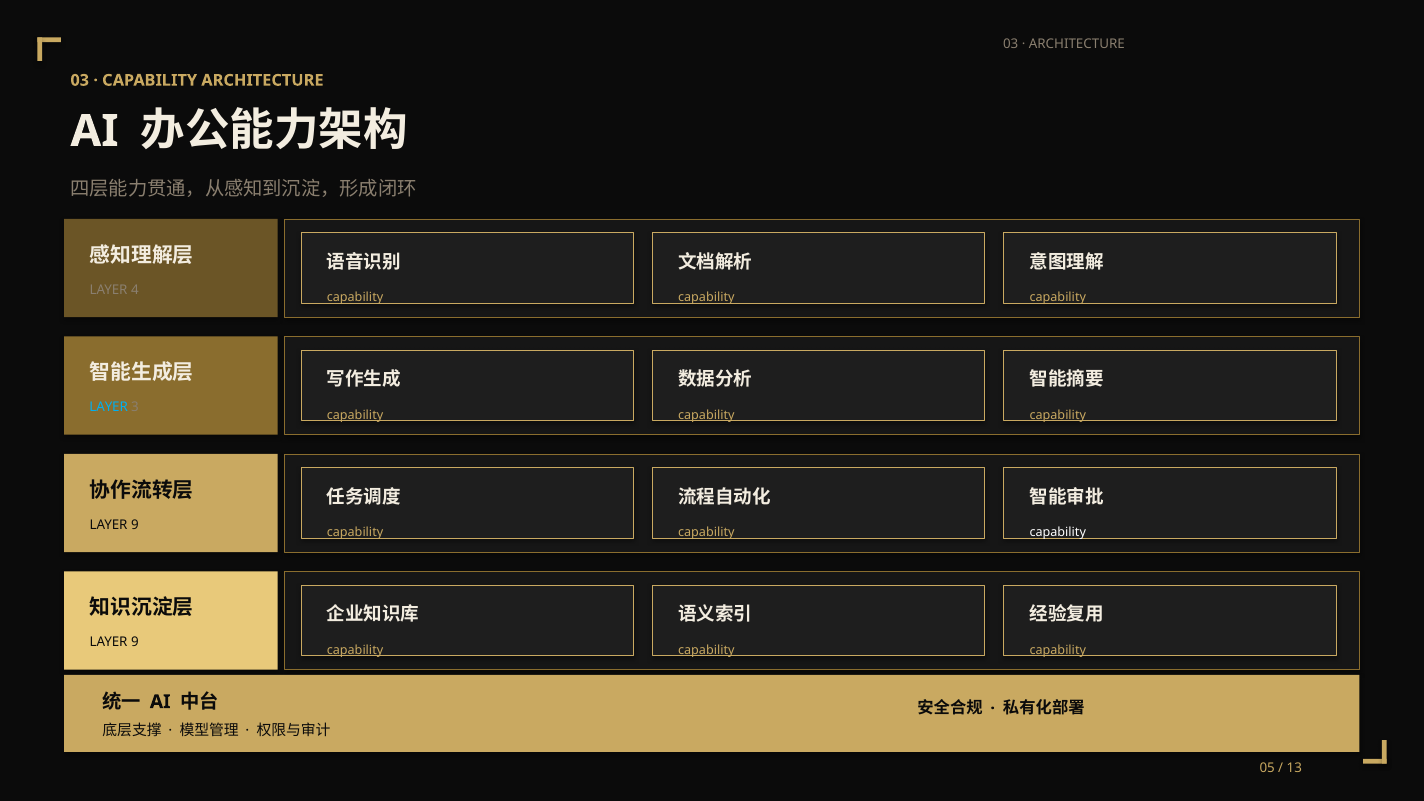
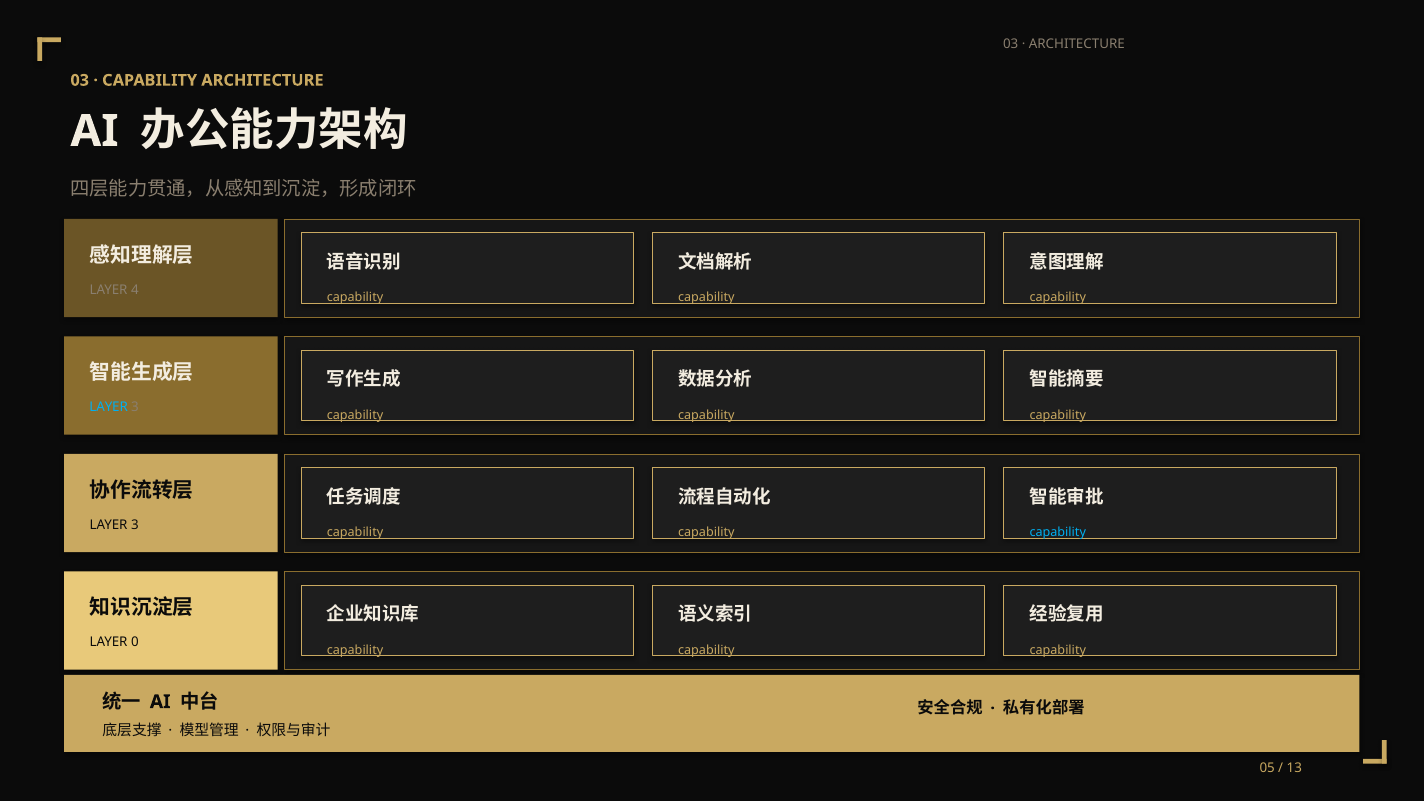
9: 9 -> 3 (135, 525)
capability colour: white -> light blue (1058, 533)
9: 9 -> 0 (135, 642)
